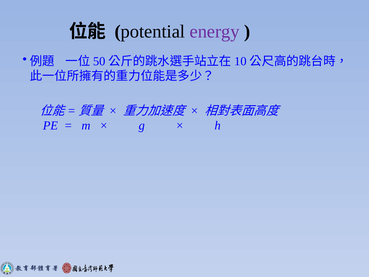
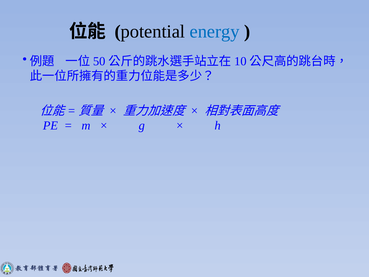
energy colour: purple -> blue (215, 32)
